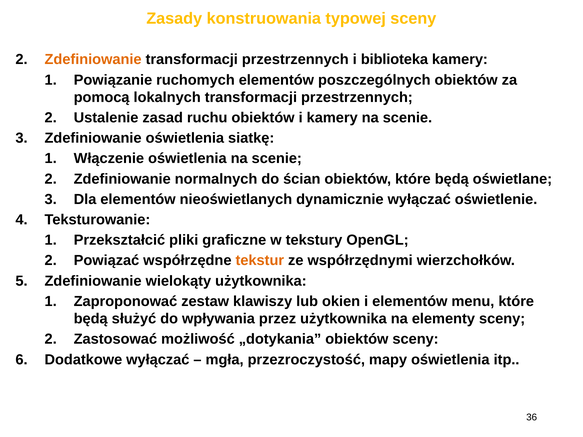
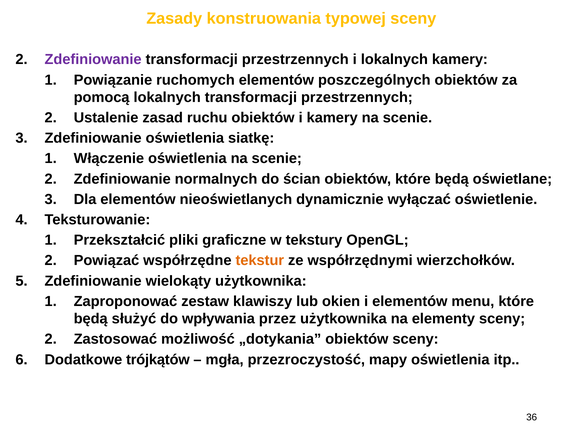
Zdefiniowanie colour: orange -> purple (93, 60)
i biblioteka: biblioteka -> lokalnych (394, 60)
Dodatkowe wyłączać: wyłączać -> trójkątów (158, 360)
